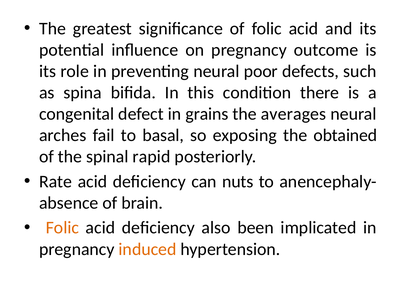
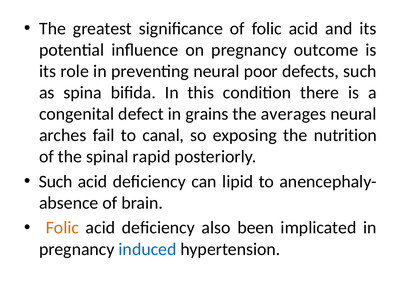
basal: basal -> canal (163, 136)
obtained: obtained -> nutrition (345, 136)
Rate: Rate -> Such (56, 182)
nuts: nuts -> lipid (238, 182)
induced colour: orange -> blue (148, 250)
